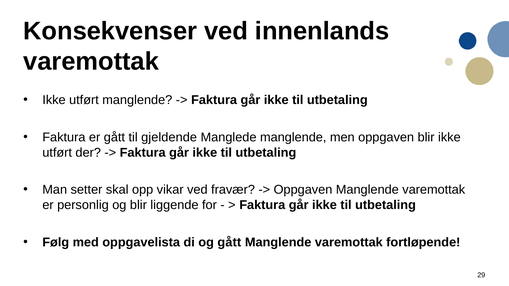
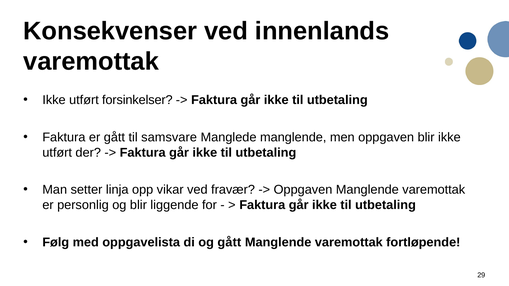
utført manglende: manglende -> forsinkelser (137, 100)
gjeldende: gjeldende -> samsvare (169, 137)
skal: skal -> linja (117, 190)
